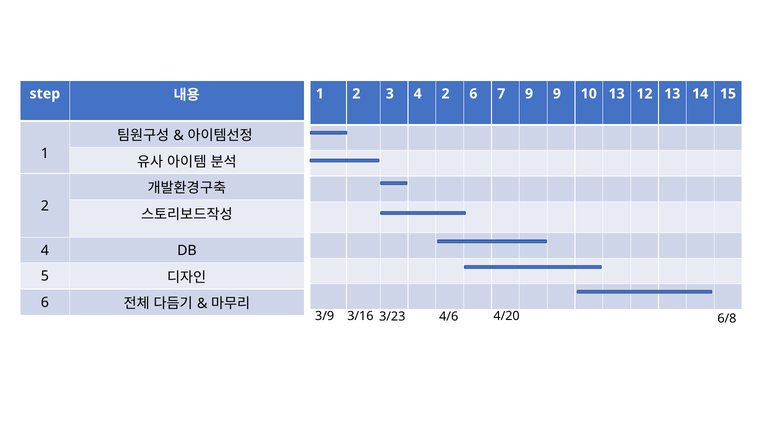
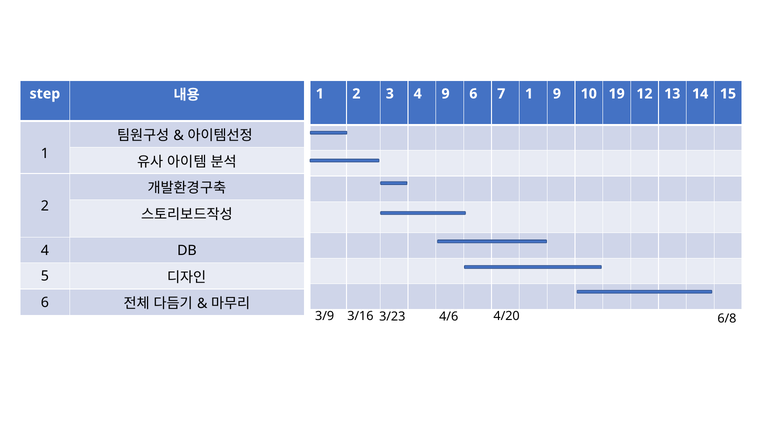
4 2: 2 -> 9 (446, 94)
7 9: 9 -> 1 (529, 94)
10 13: 13 -> 19 (617, 94)
